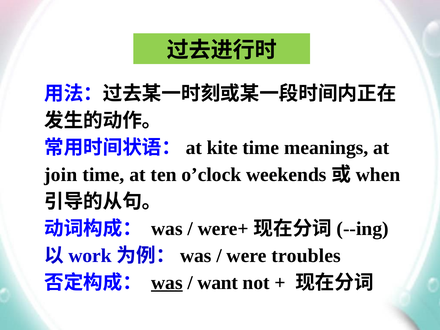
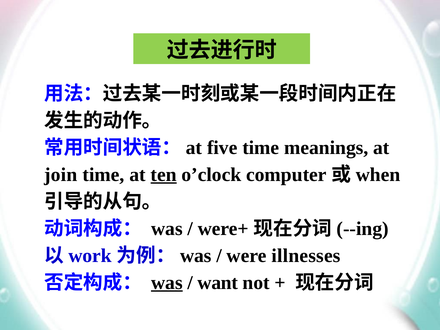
kite: kite -> five (222, 148)
ten underline: none -> present (164, 175)
weekends: weekends -> computer (286, 175)
troubles: troubles -> illnesses (306, 256)
